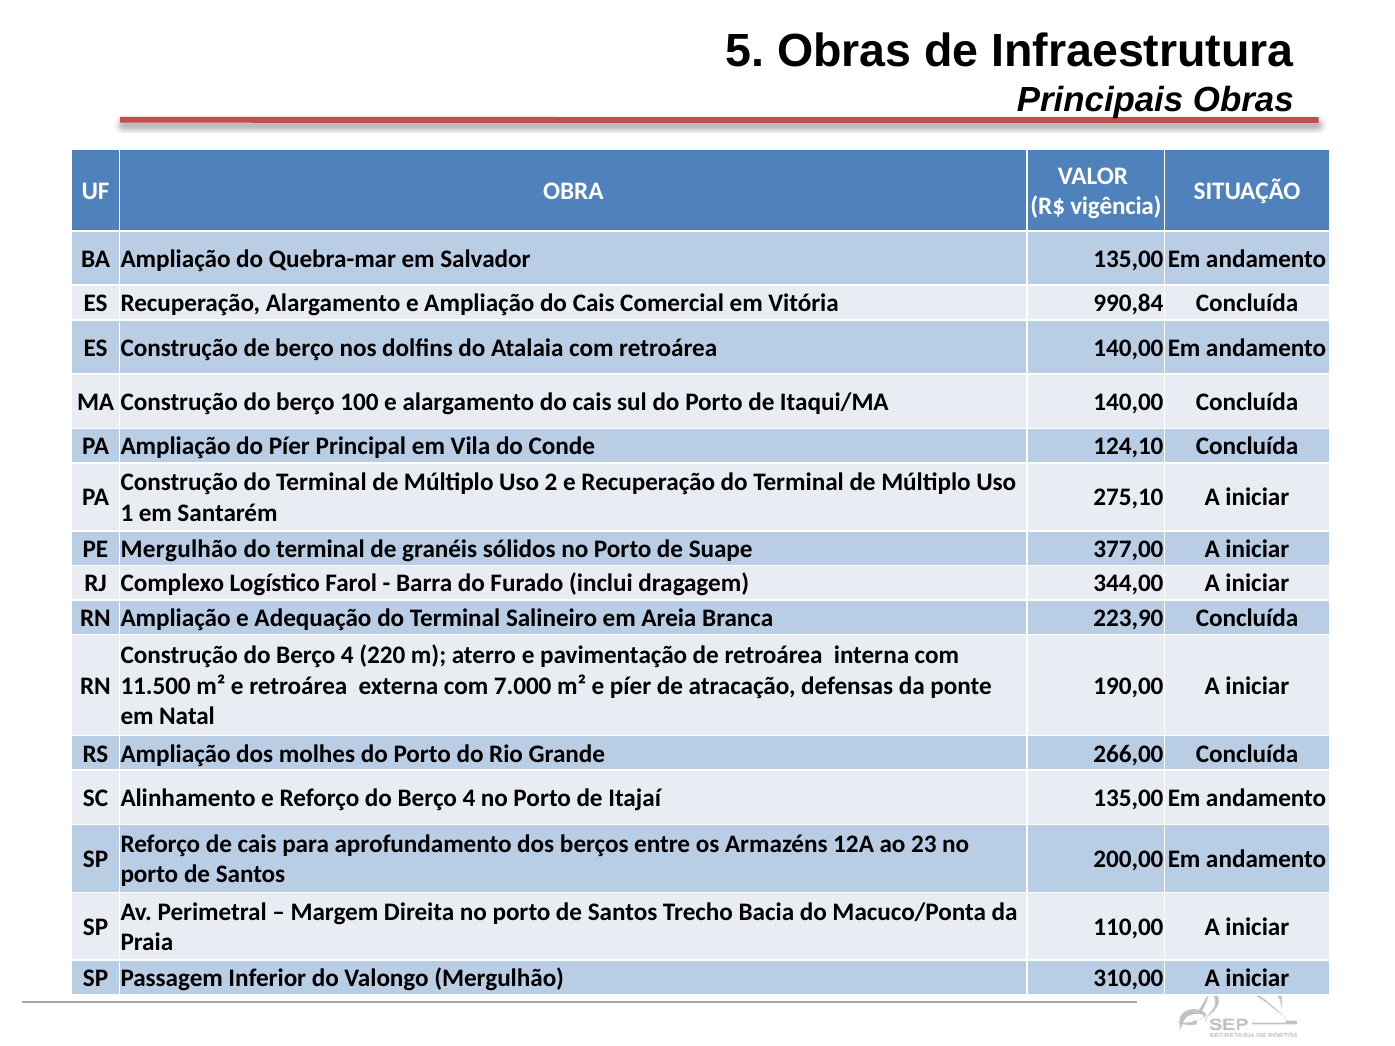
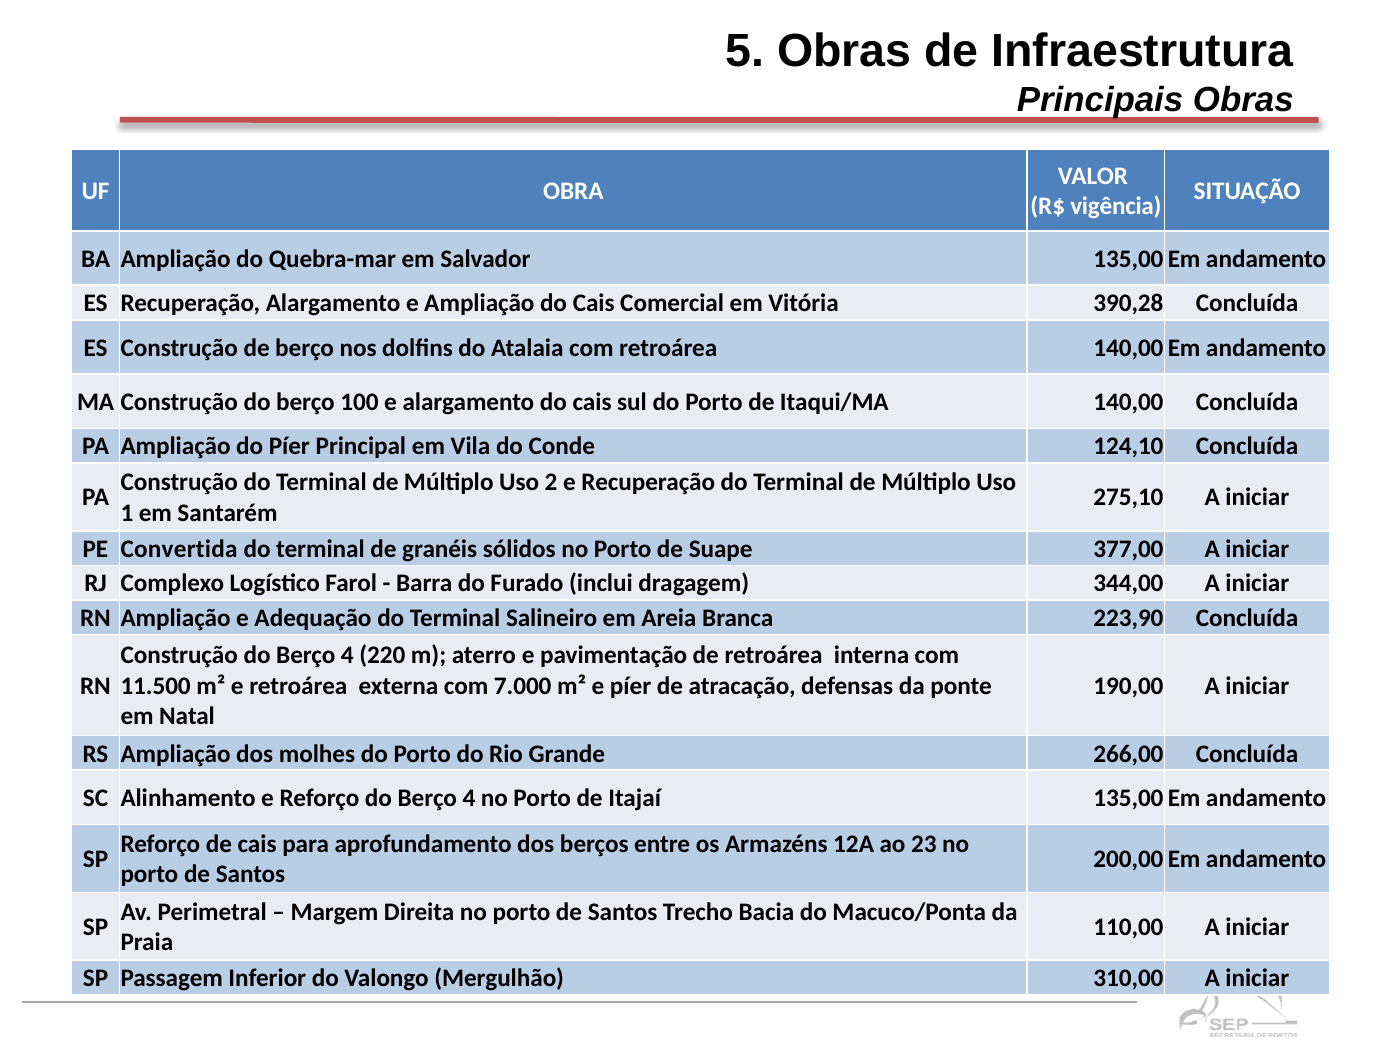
990,84: 990,84 -> 390,28 (1128, 303)
PE Mergulhão: Mergulhão -> Convertida (179, 549)
